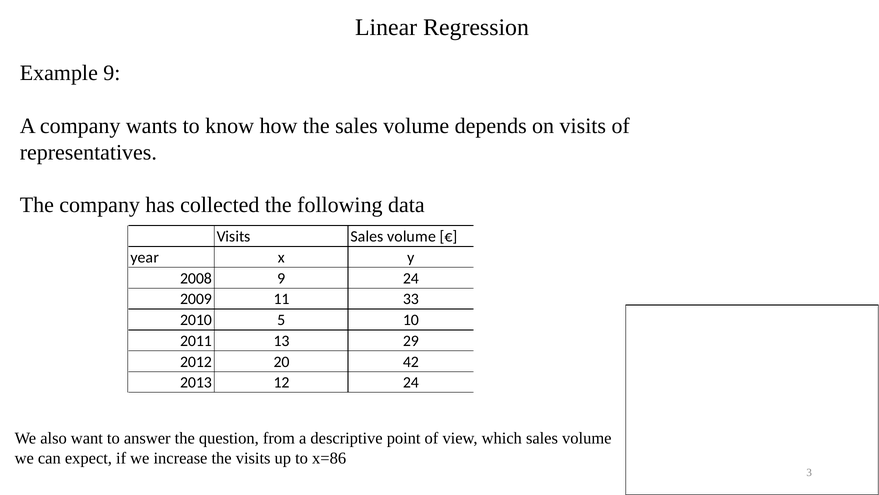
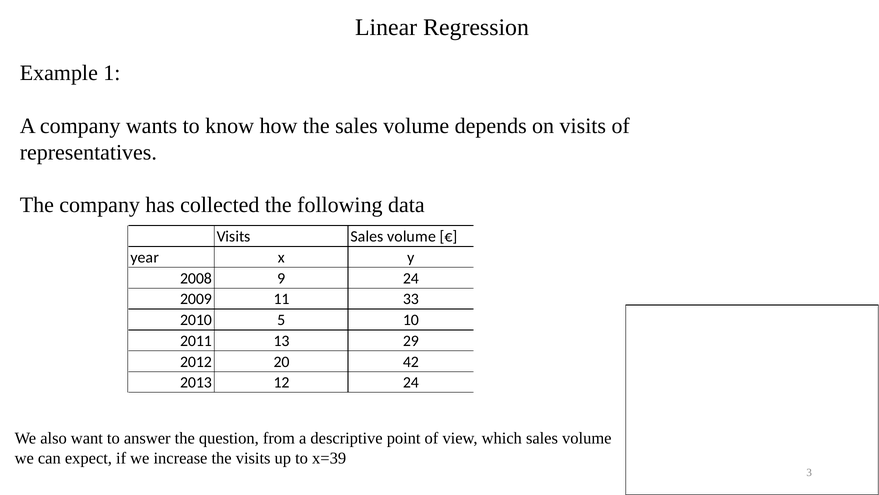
Example 9: 9 -> 1 (112, 73)
x=86: x=86 -> x=39 (329, 458)
